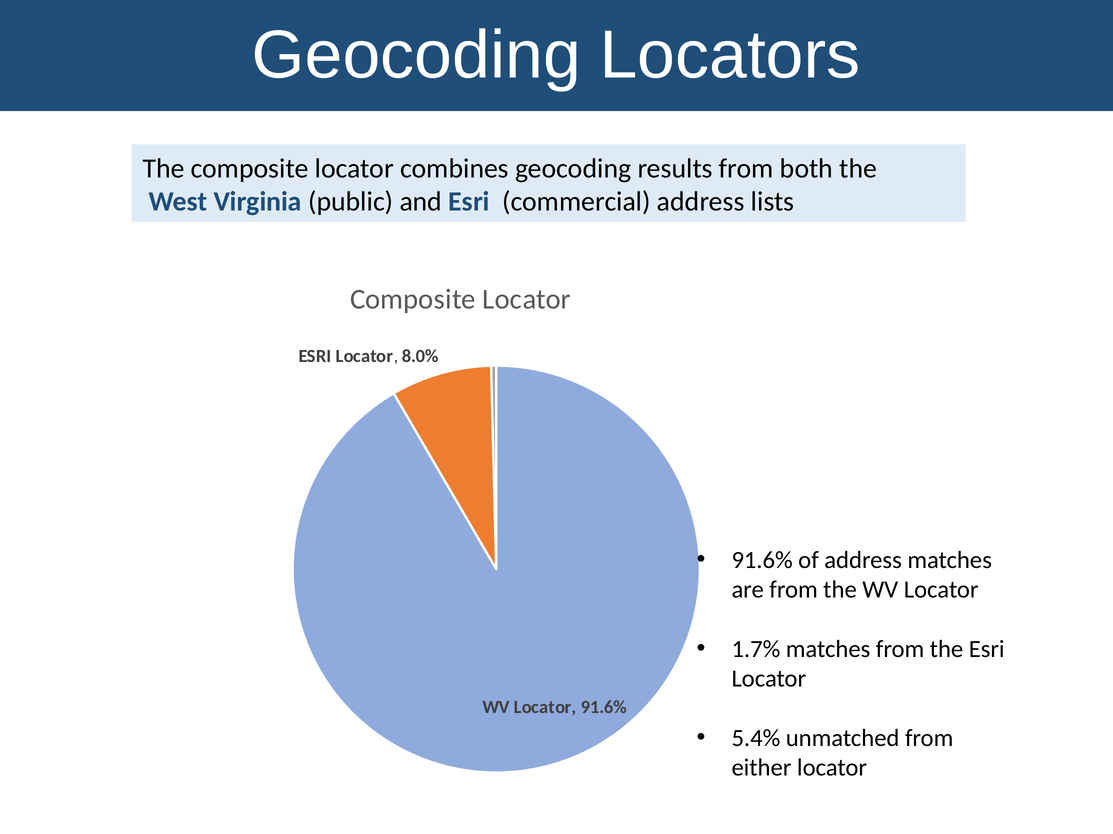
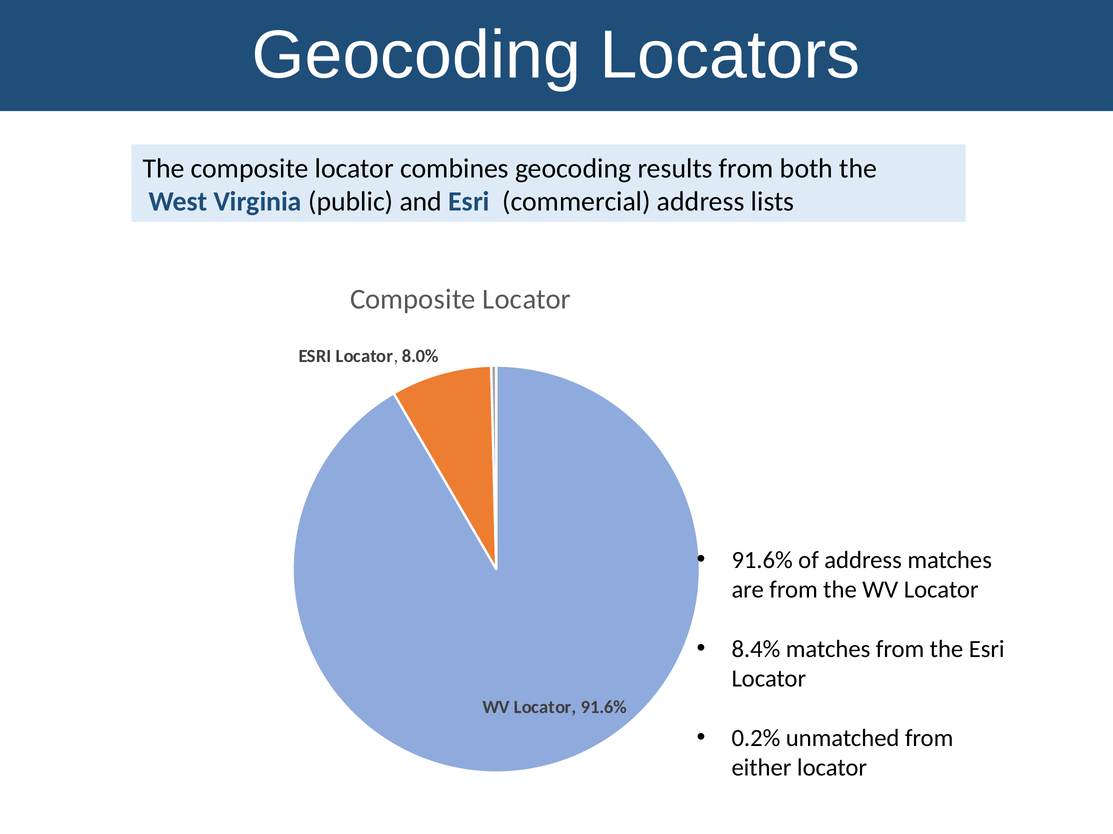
1.7%: 1.7% -> 8.4% (756, 650)
5.4%: 5.4% -> 0.2% (756, 739)
